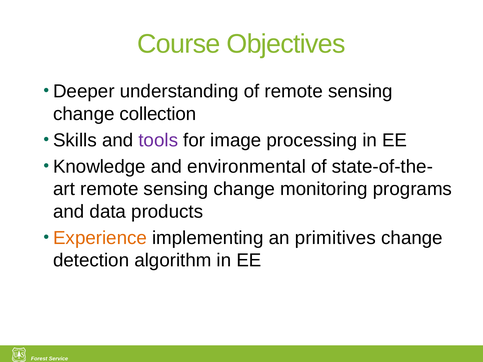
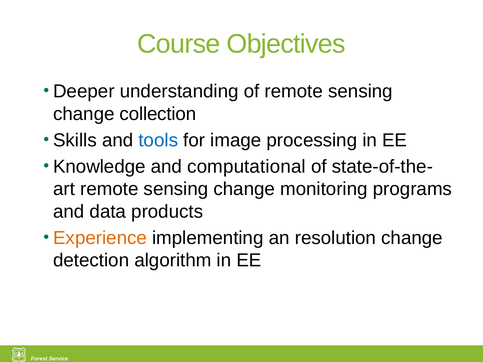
tools colour: purple -> blue (158, 140)
environmental: environmental -> computational (246, 167)
primitives: primitives -> resolution (335, 238)
